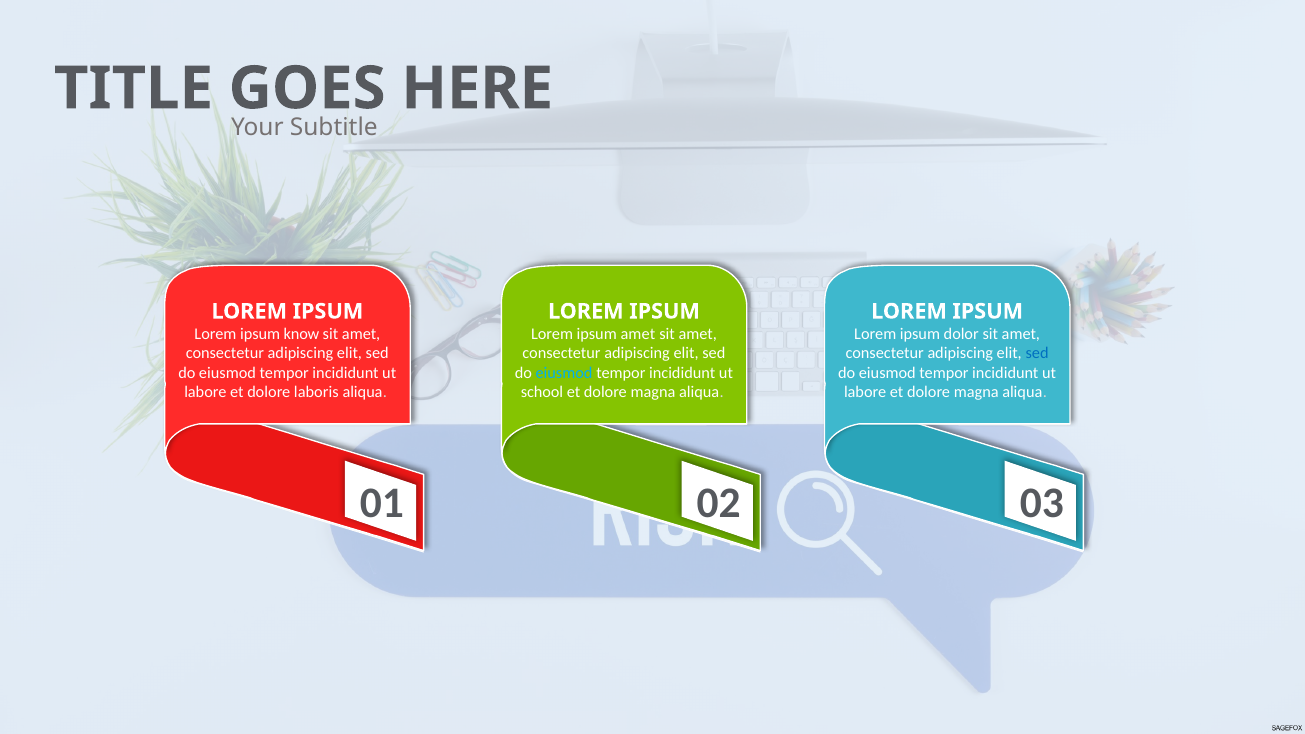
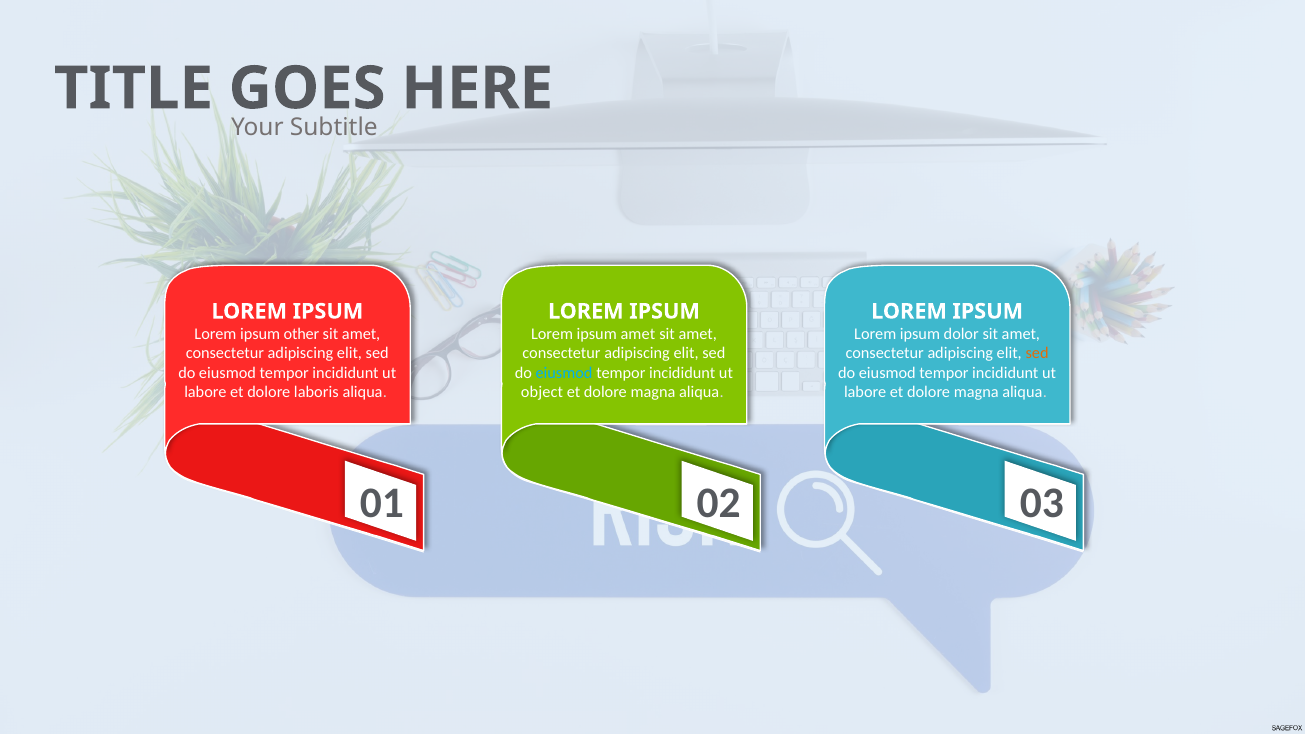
know: know -> other (301, 334)
sed colour: blue -> orange (1037, 353)
school: school -> object (542, 393)
